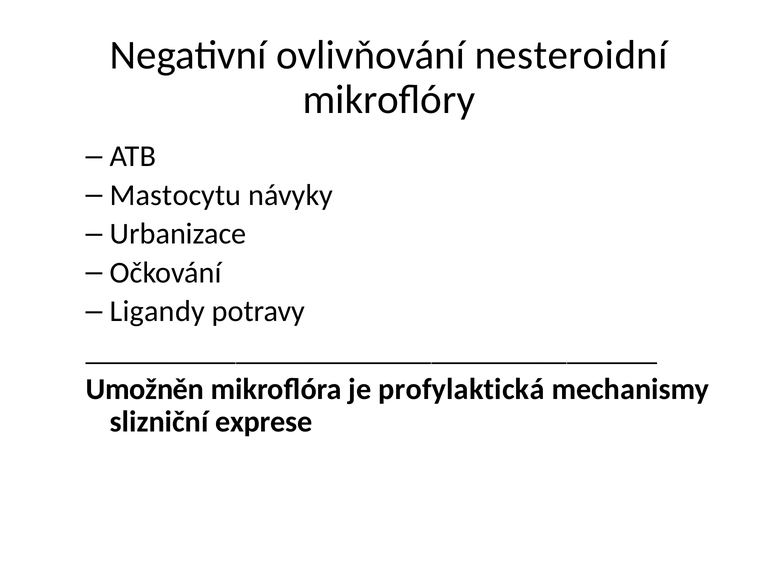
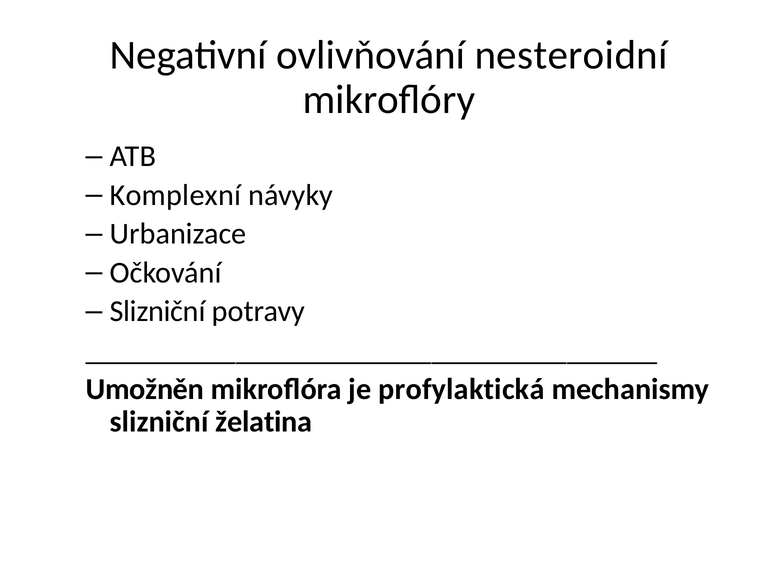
Mastocytu: Mastocytu -> Komplexní (176, 195)
Ligandy: Ligandy -> Slizniční (158, 311)
exprese: exprese -> želatina (264, 421)
